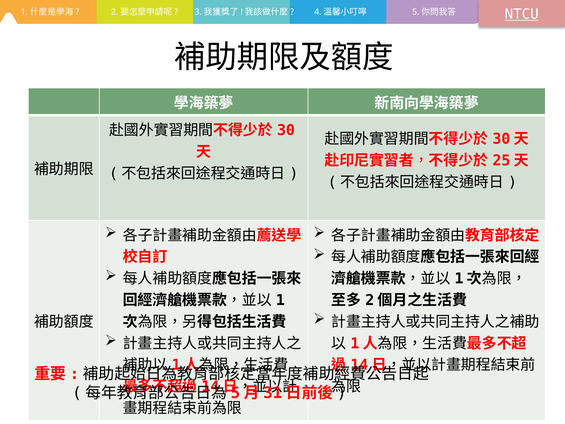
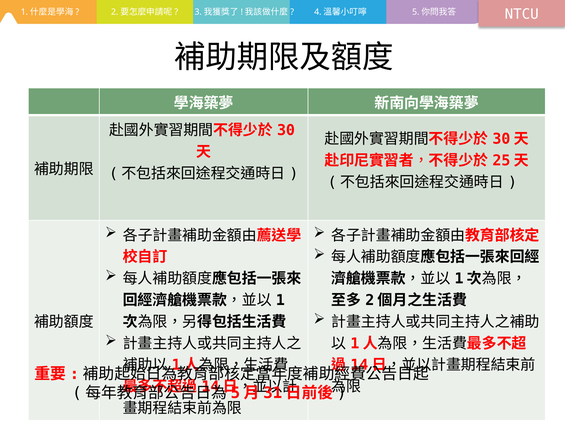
NTCU underline: present -> none (522, 14)
